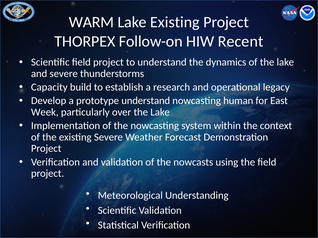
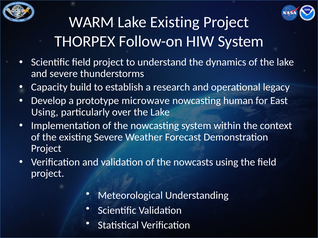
HIW Recent: Recent -> System (241, 41)
prototype understand: understand -> microwave (146, 101)
Week: Week -> Using (45, 112)
